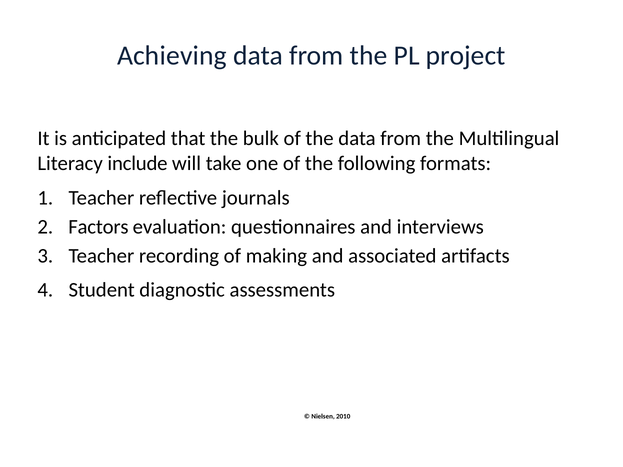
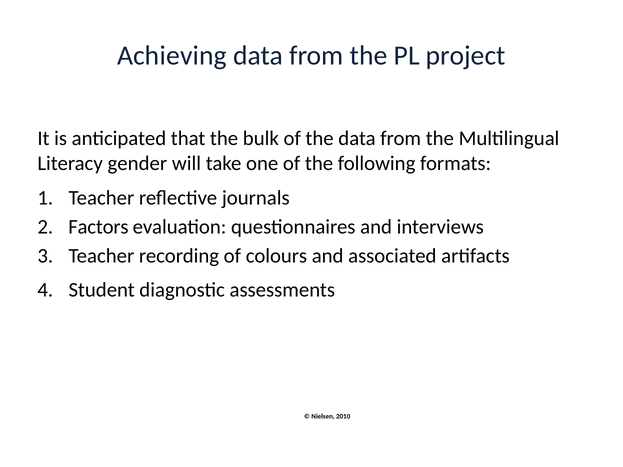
include: include -> gender (137, 164)
making: making -> colours (276, 256)
